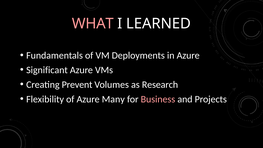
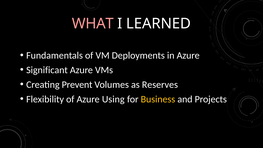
Research: Research -> Reserves (160, 85)
Many: Many -> Using (113, 99)
Business colour: pink -> yellow (158, 99)
